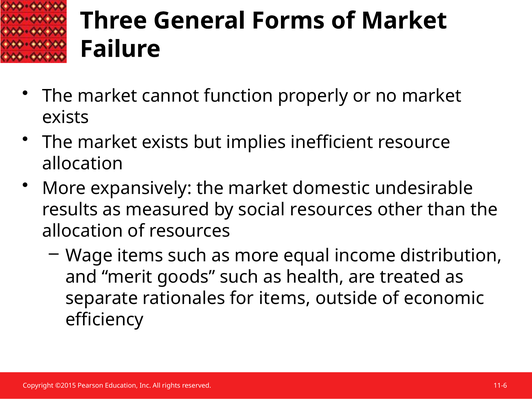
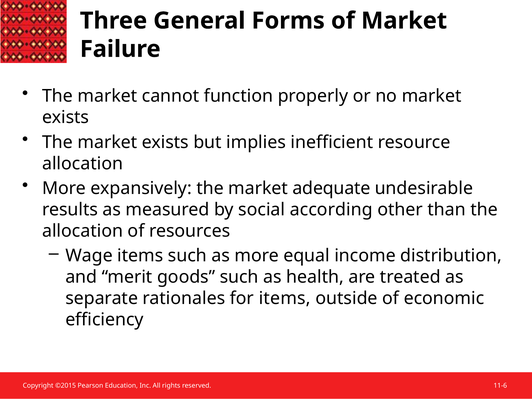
domestic: domestic -> adequate (331, 188)
social resources: resources -> according (331, 210)
